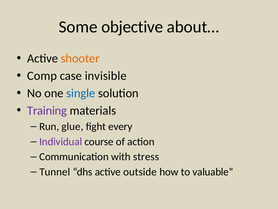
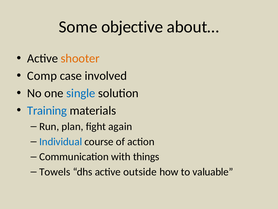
invisible: invisible -> involved (106, 76)
Training colour: purple -> blue (47, 110)
glue: glue -> plan (72, 126)
every: every -> again (120, 126)
Individual colour: purple -> blue (61, 141)
stress: stress -> things (146, 156)
Tunnel: Tunnel -> Towels (55, 172)
